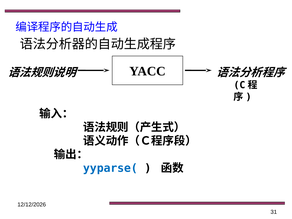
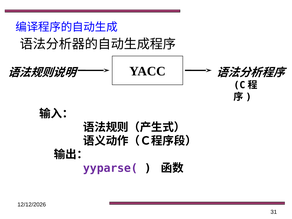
yyparse( colour: blue -> purple (110, 168)
